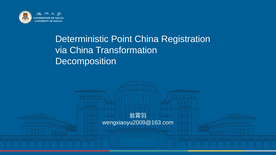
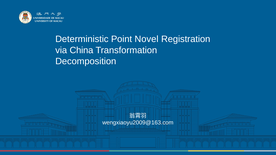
Point China: China -> Novel (147, 39)
